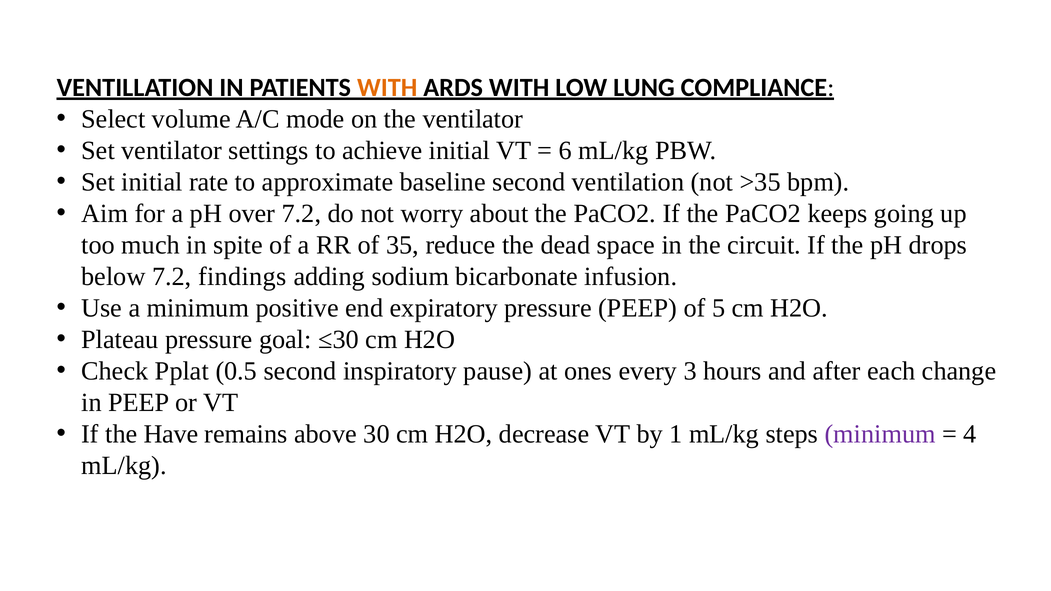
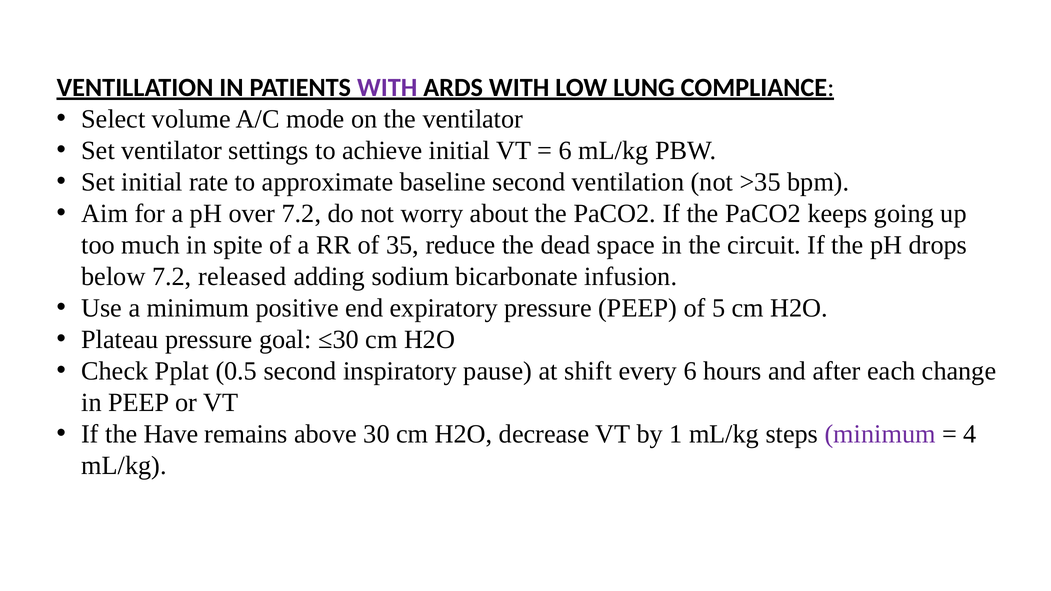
WITH colour: orange -> purple (387, 87)
findings: findings -> released (242, 277)
ones: ones -> shift (588, 371)
every 3: 3 -> 6 (690, 371)
